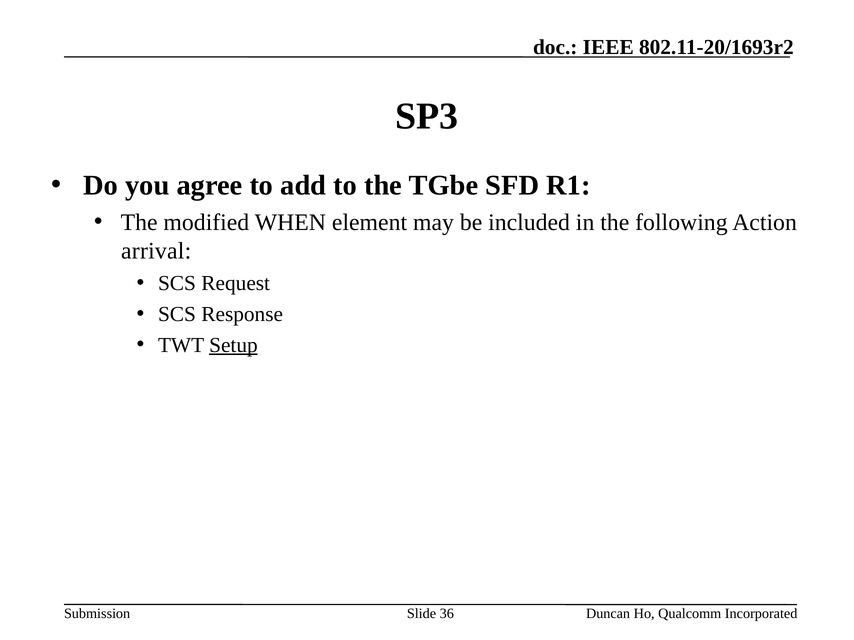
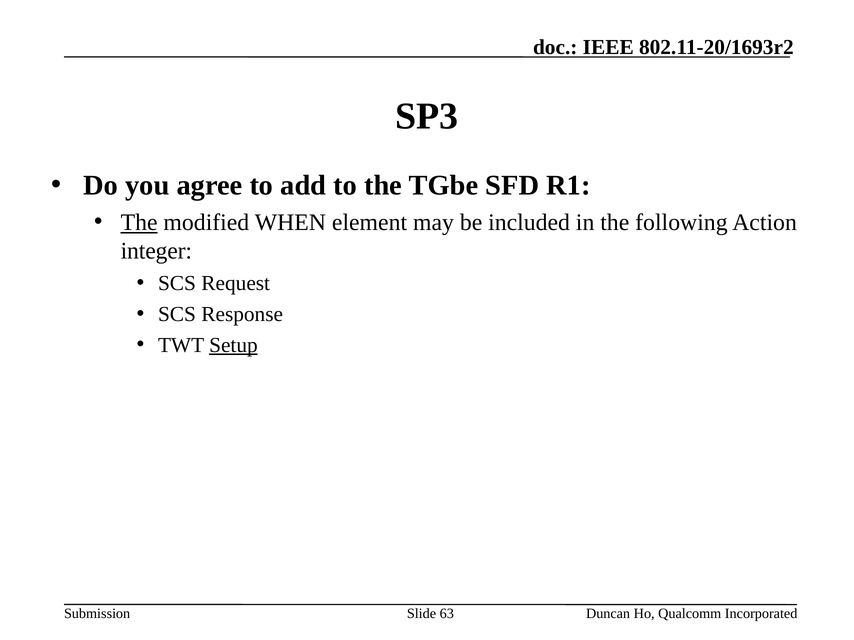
The underline: none -> present (139, 223)
arrival: arrival -> integer (156, 251)
36: 36 -> 63 (447, 614)
